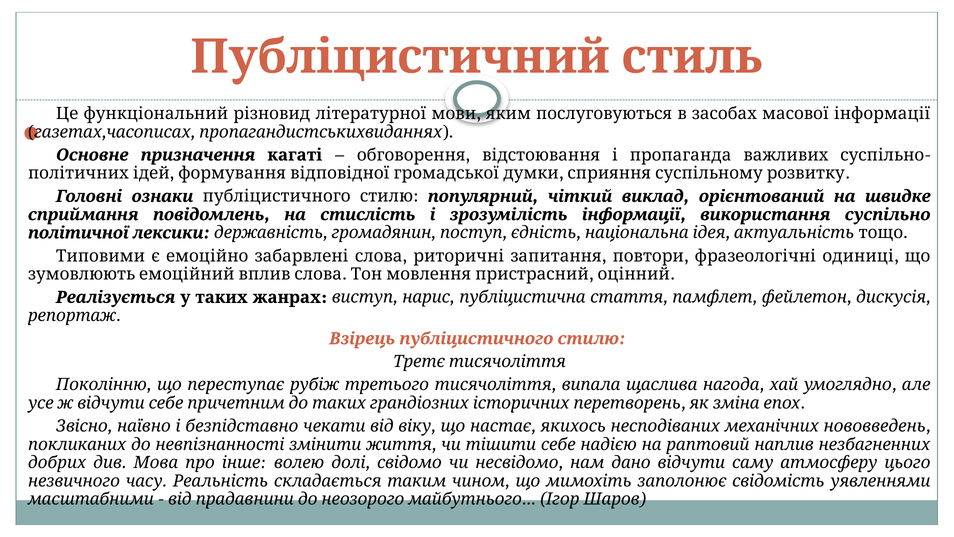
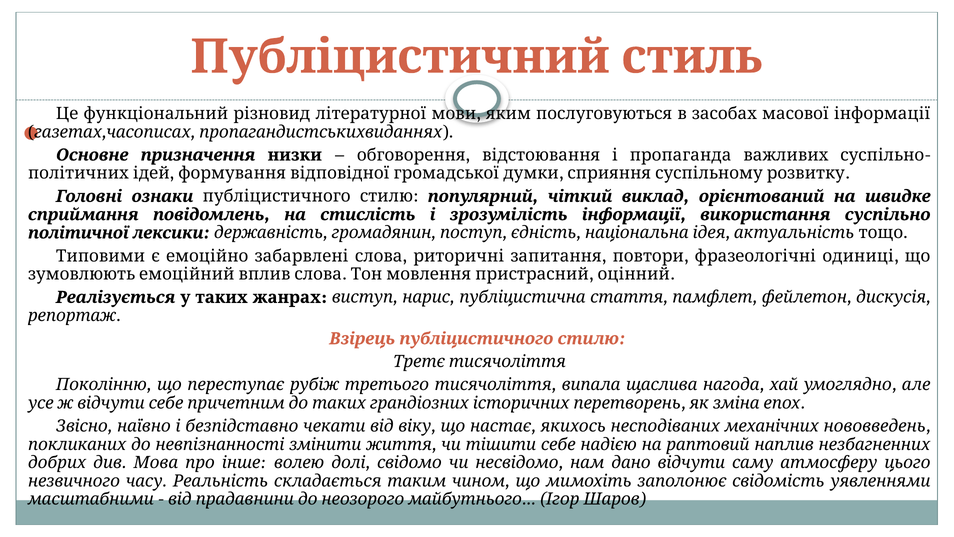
кагаті: кагаті -> низки (295, 155)
